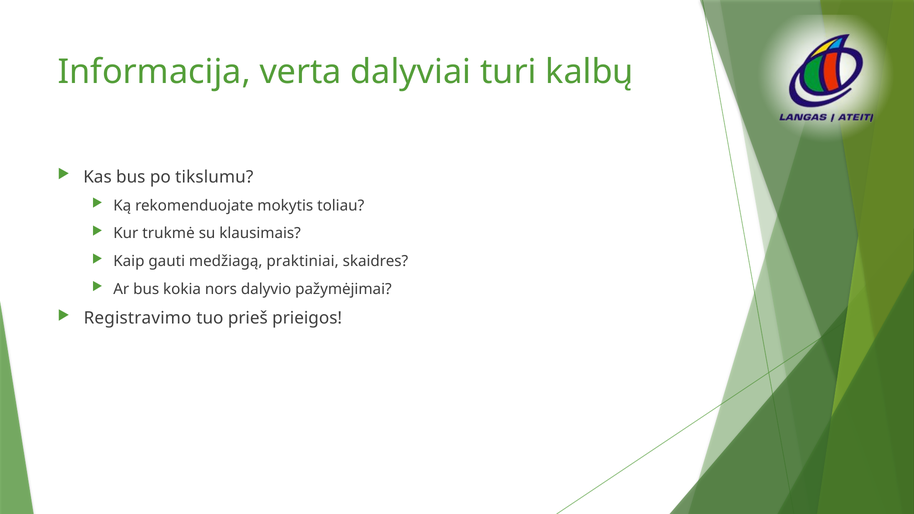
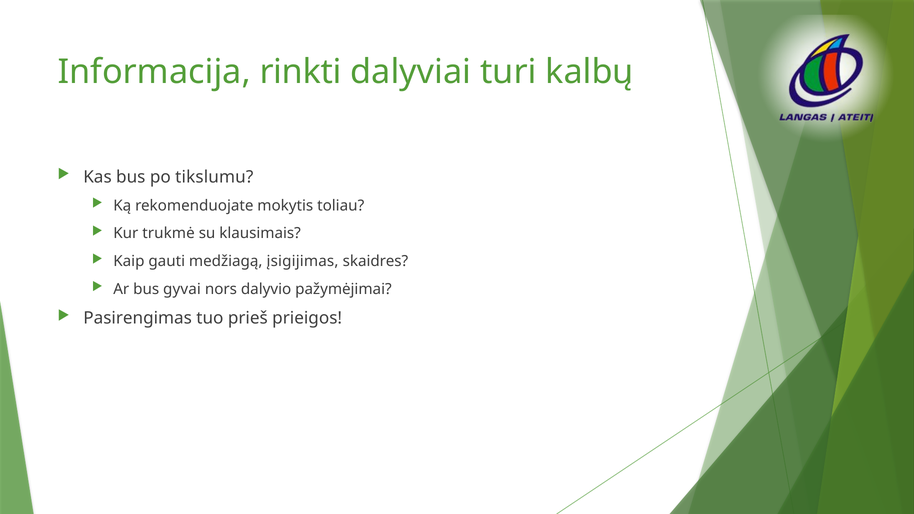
verta: verta -> rinkti (301, 72)
praktiniai: praktiniai -> įsigijimas (303, 261)
kokia: kokia -> gyvai (182, 289)
Registravimo: Registravimo -> Pasirengimas (138, 318)
